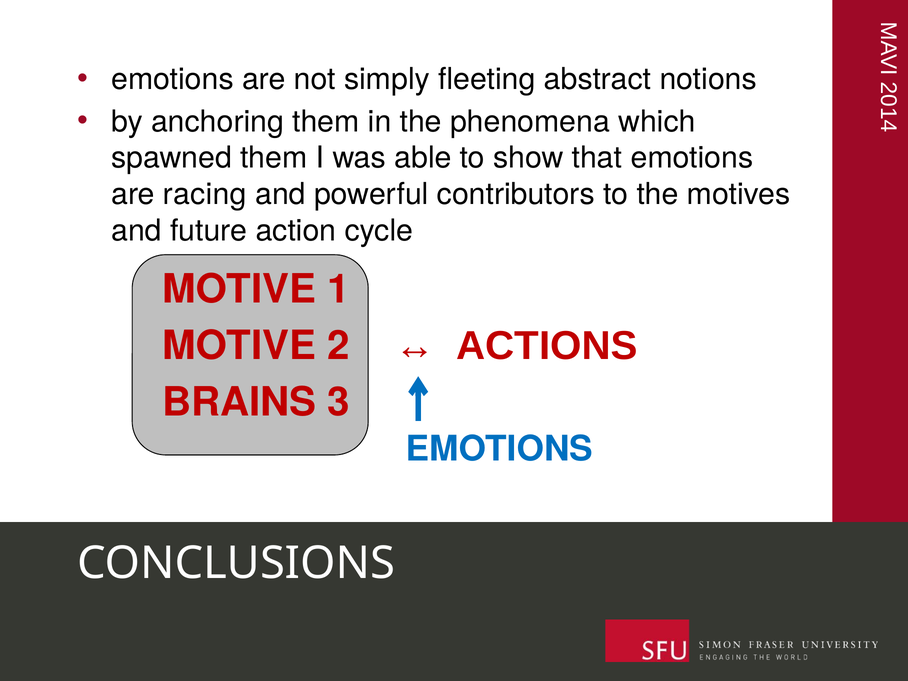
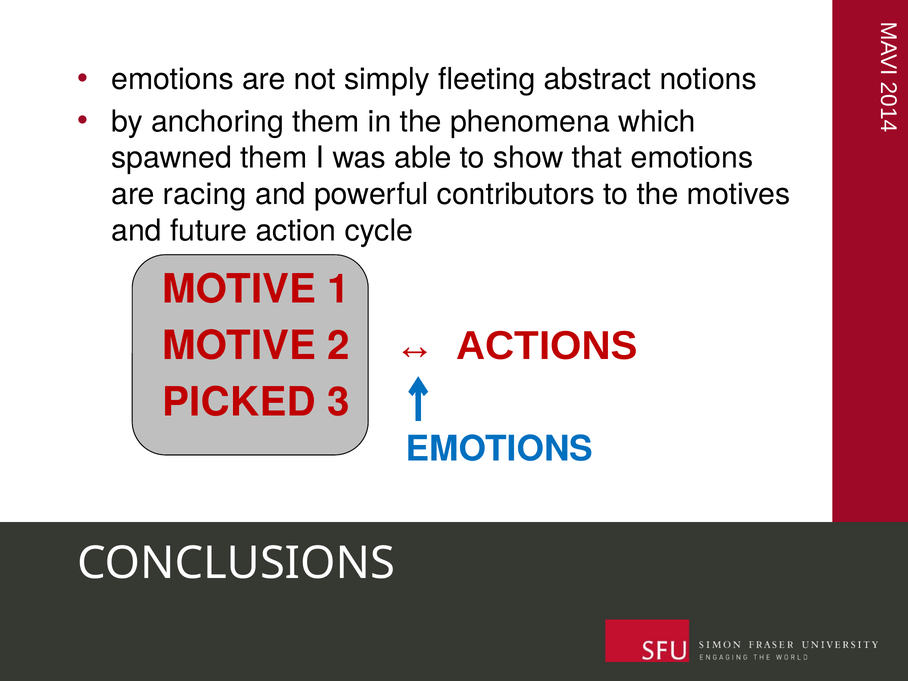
BRAINS: BRAINS -> PICKED (239, 402)
